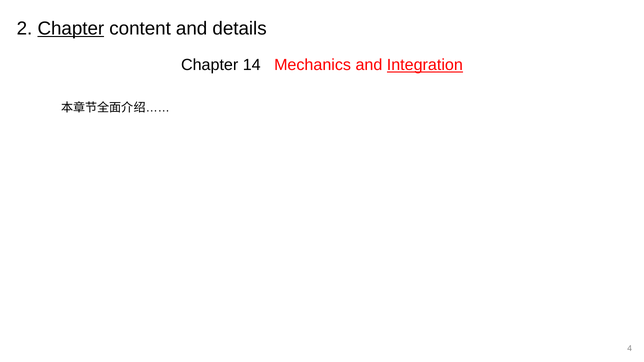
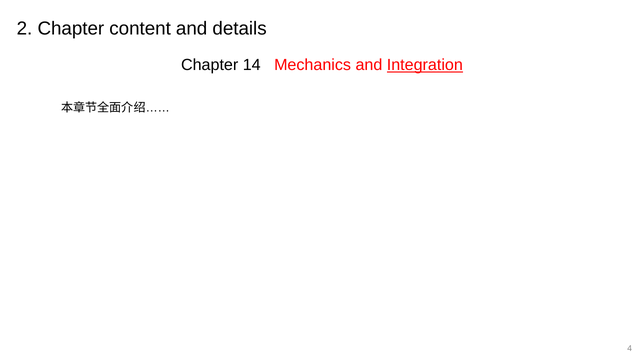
Chapter underline: present -> none (71, 28)
